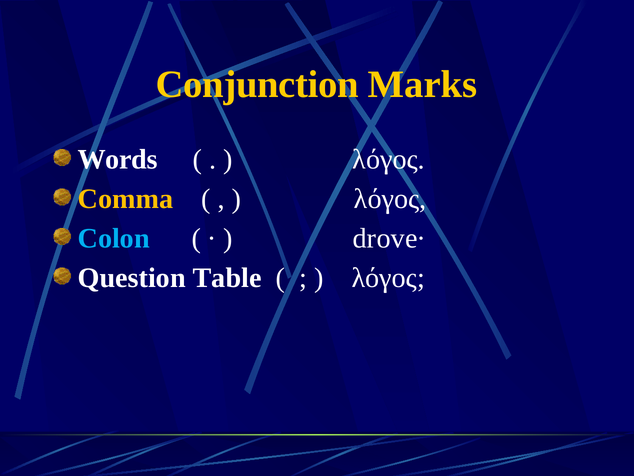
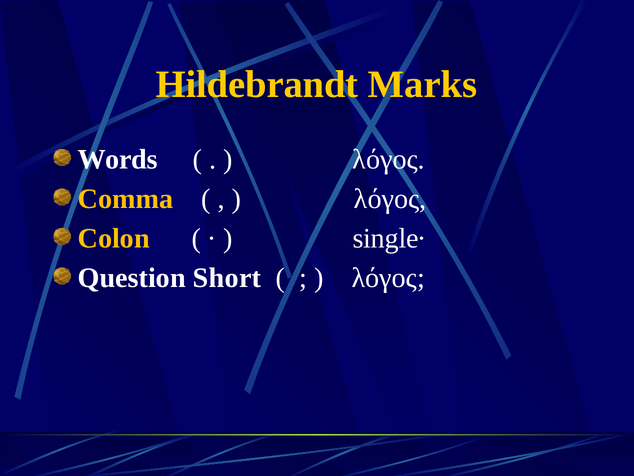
Conjunction: Conjunction -> Hildebrandt (257, 85)
Colon colour: light blue -> yellow (114, 238)
drove·: drove· -> single· (389, 238)
Table: Table -> Short (227, 278)
